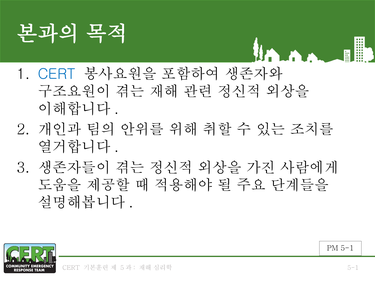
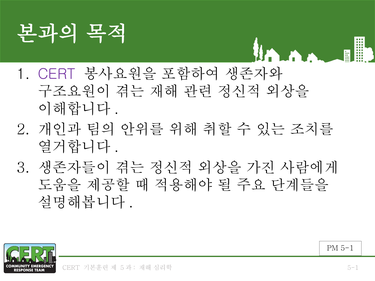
CERT colour: blue -> purple (57, 74)
